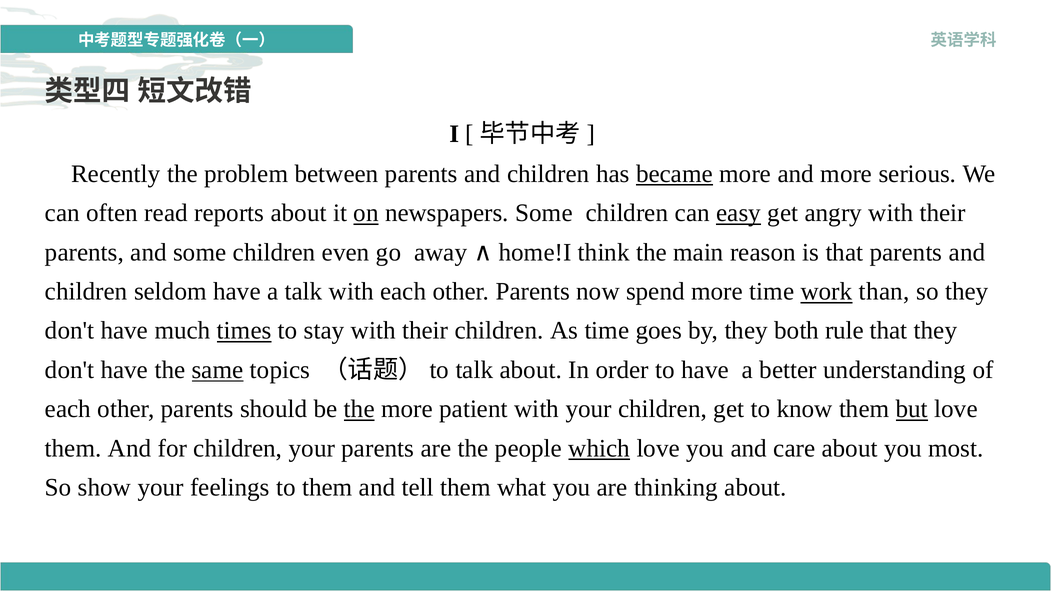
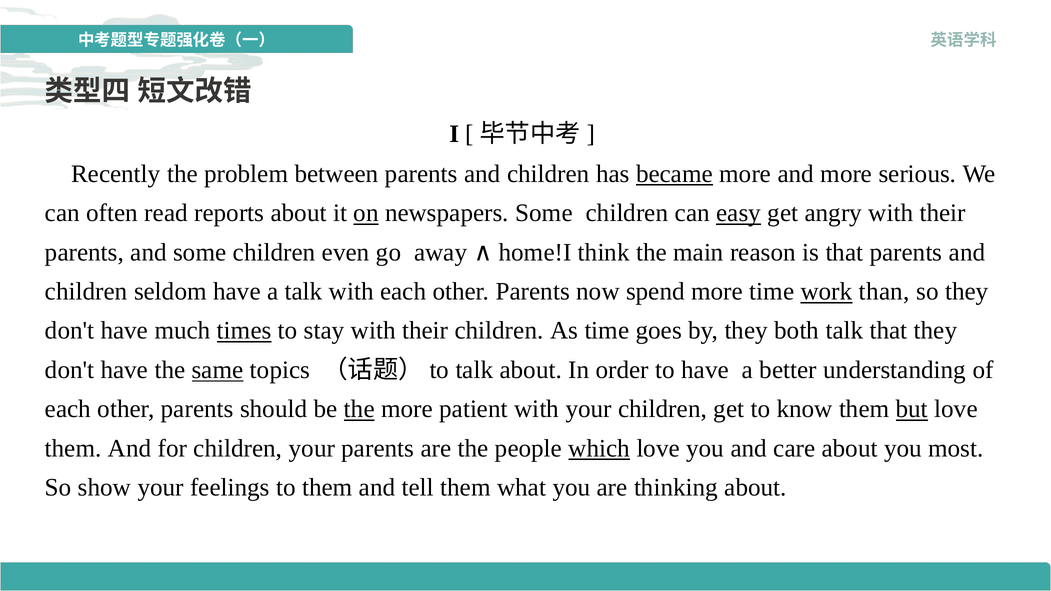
both rule: rule -> talk (844, 331)
